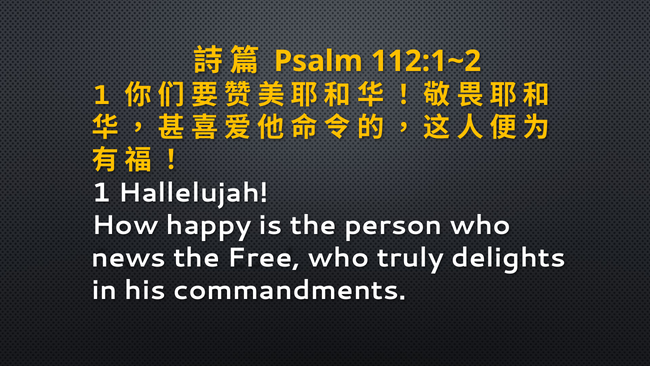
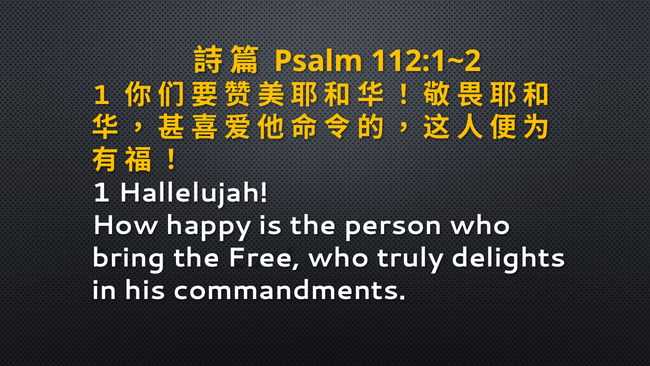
news: news -> bring (129, 257)
